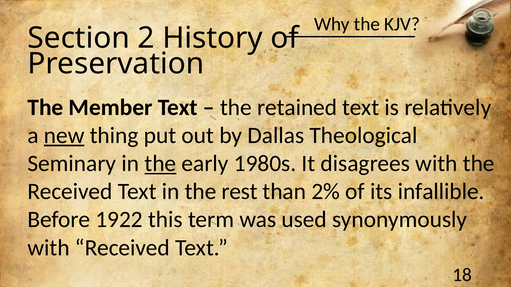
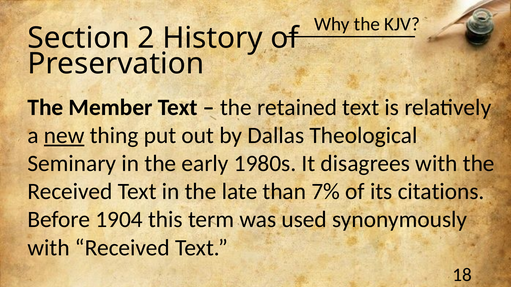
the underline: present -> none (160, 164)
rest: rest -> late (240, 192)
2%: 2% -> 7% (326, 192)
infallible: infallible -> citations (441, 192)
1922: 1922 -> 1904 (119, 220)
